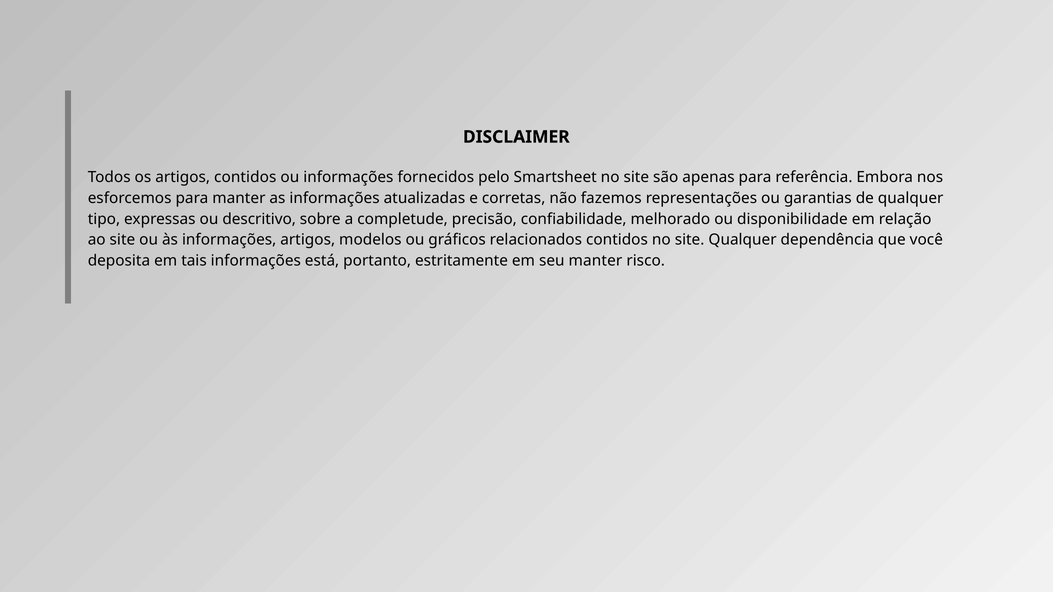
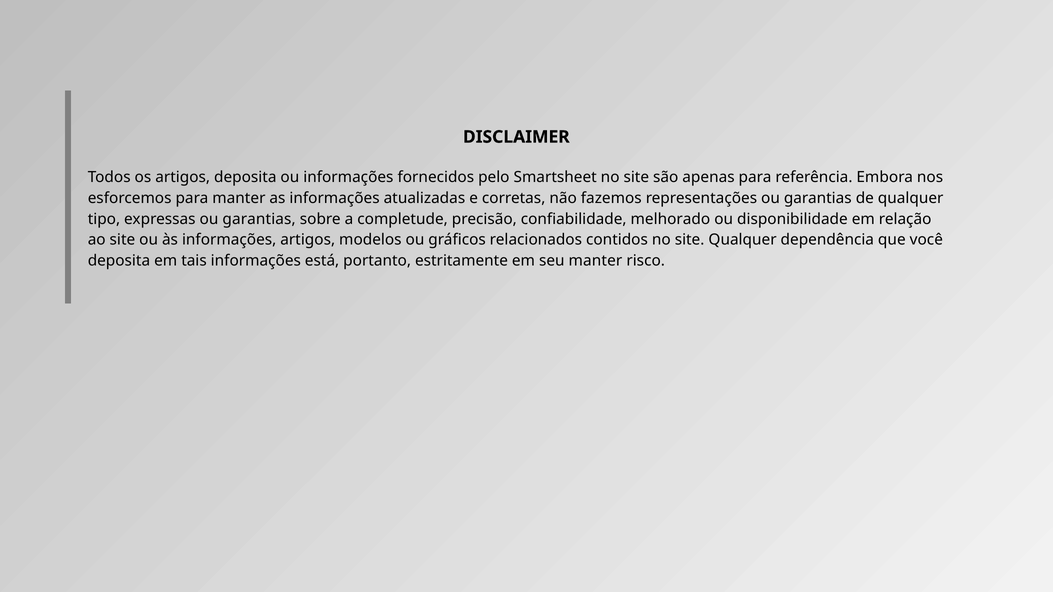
artigos contidos: contidos -> deposita (245, 177)
expressas ou descritivo: descritivo -> garantias (259, 219)
